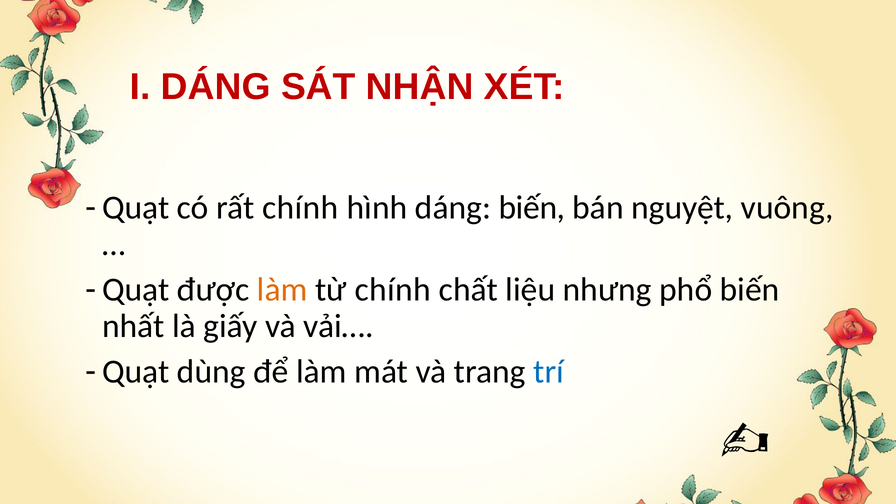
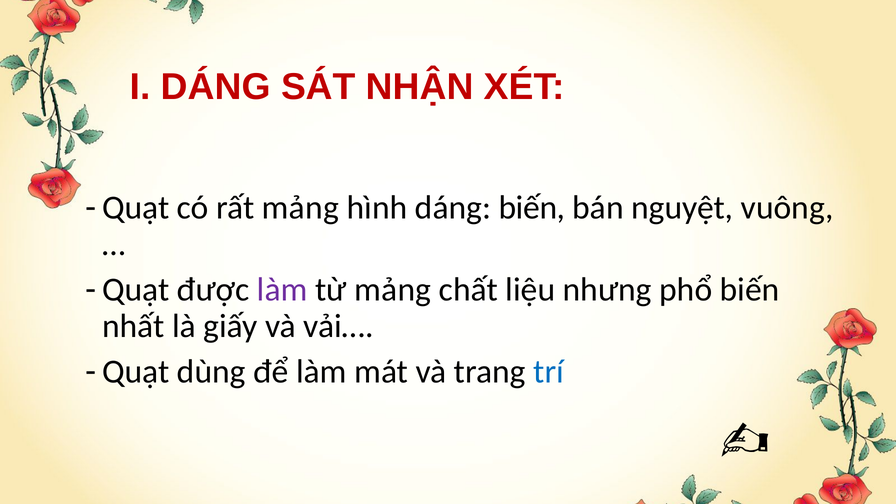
rất chính: chính -> mảng (300, 208)
làm colour: orange -> purple (282, 290)
từ chính: chính -> mảng (393, 290)
